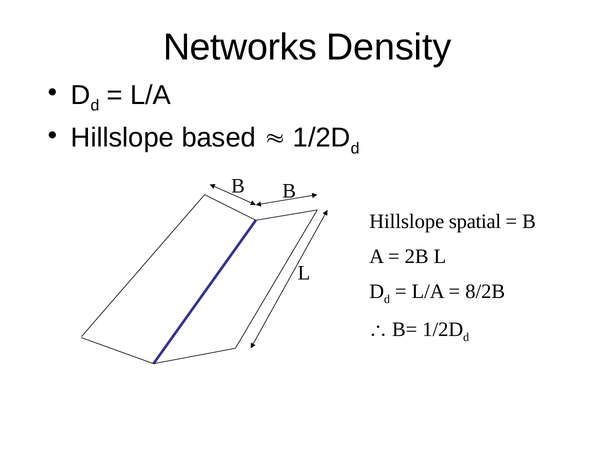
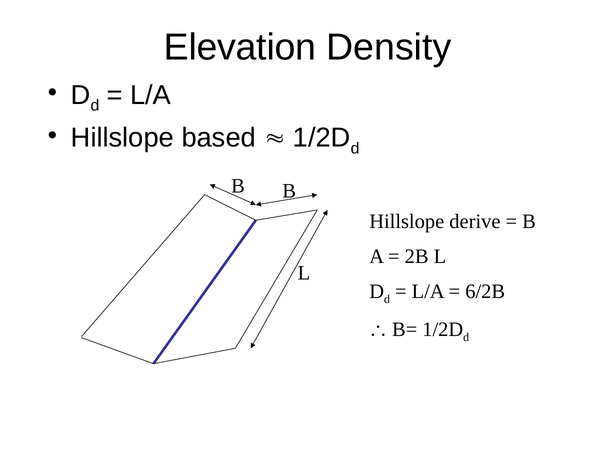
Networks: Networks -> Elevation (240, 47)
spatial: spatial -> derive (475, 221)
8/2B: 8/2B -> 6/2B (485, 291)
